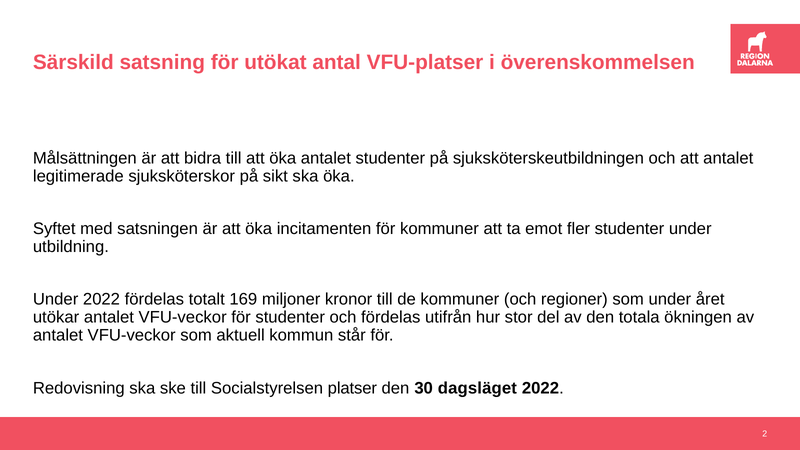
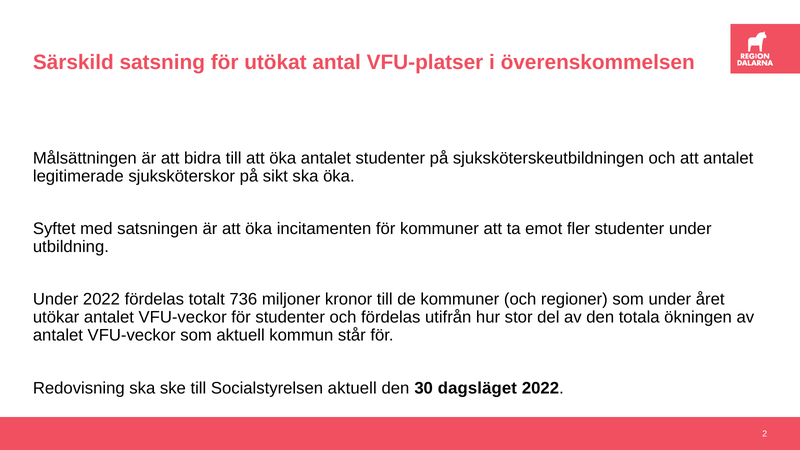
169: 169 -> 736 (243, 299)
Socialstyrelsen platser: platser -> aktuell (352, 388)
